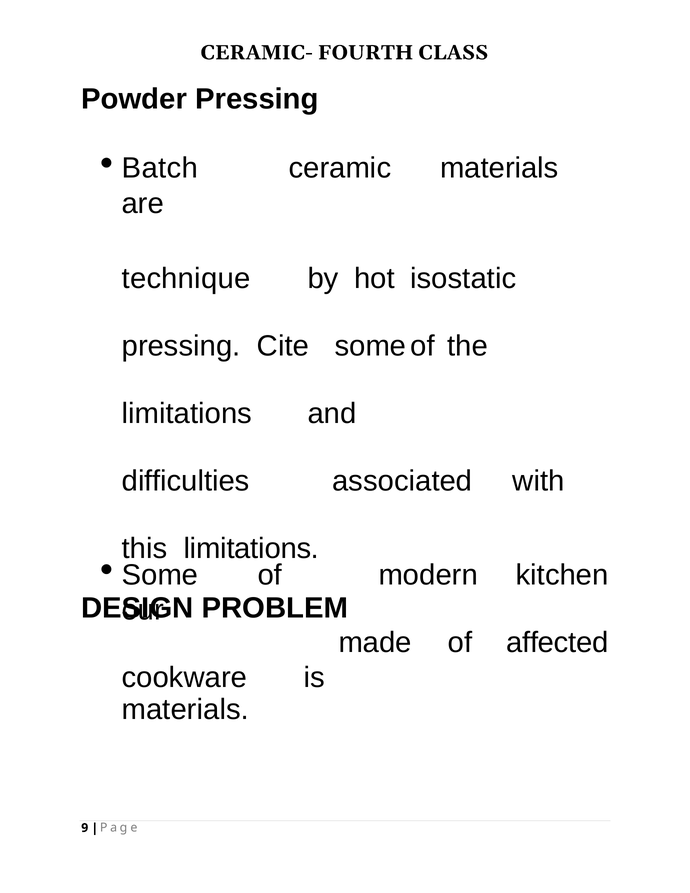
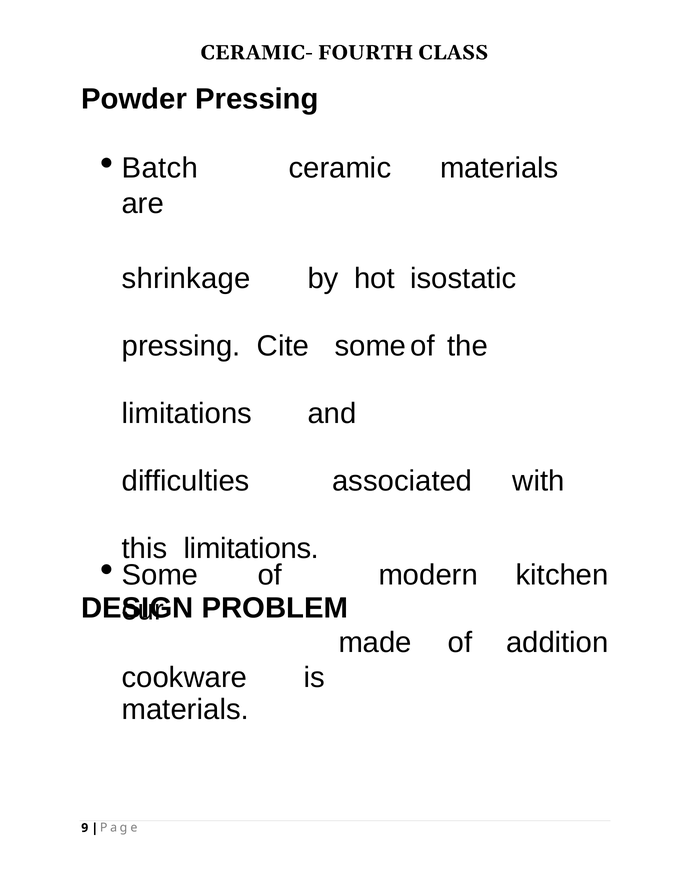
technique: technique -> shrinkage (186, 279)
affected: affected -> addition (557, 642)
